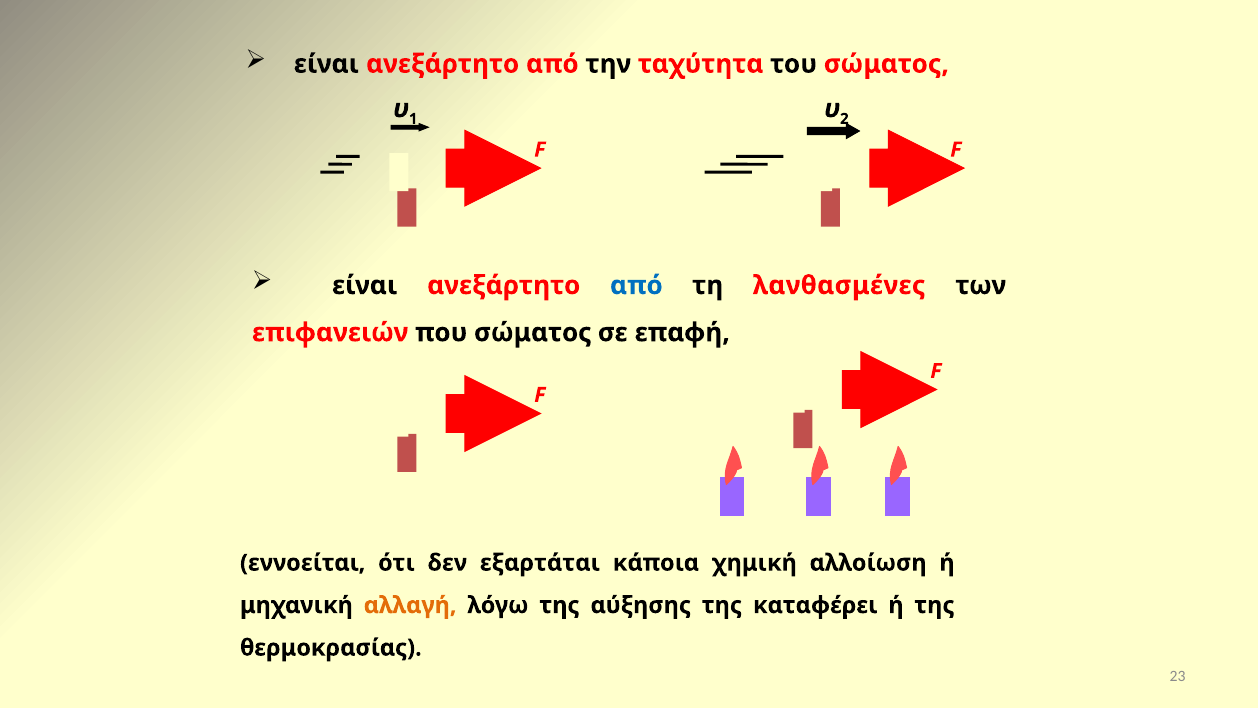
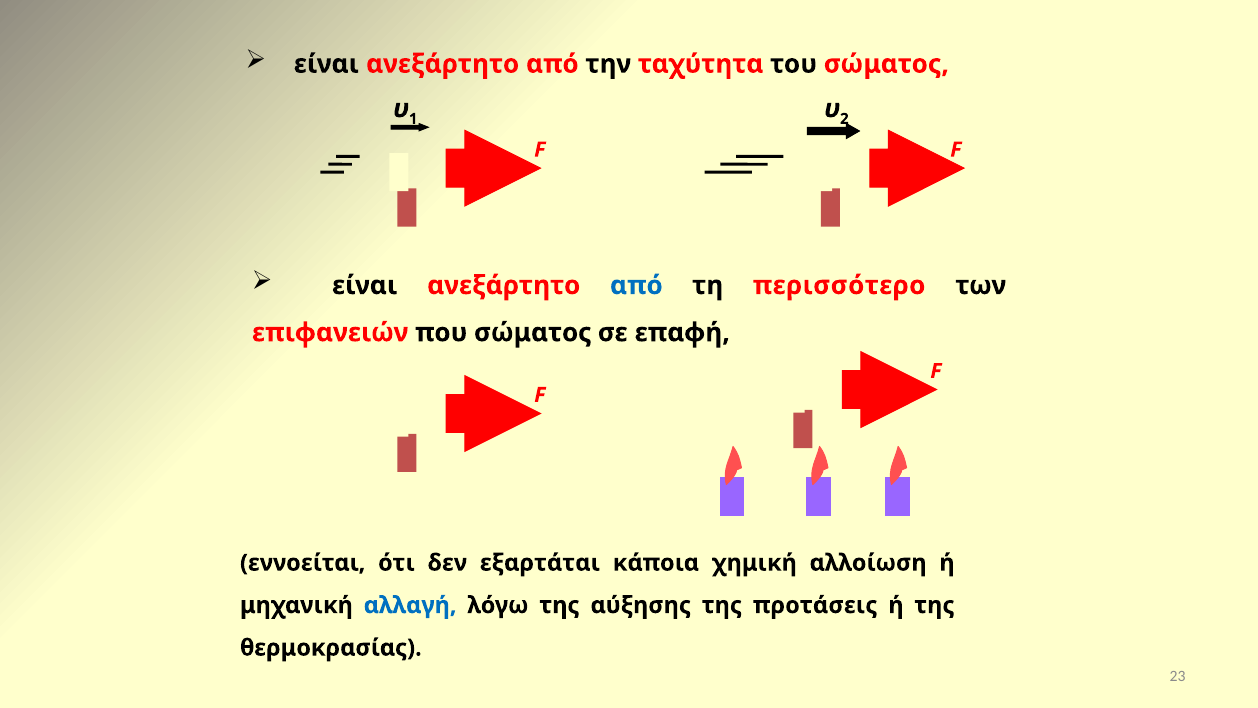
λανθασμένες: λανθασμένες -> περισσότερο (839, 285)
αλλαγή colour: orange -> blue (410, 605)
καταφέρει: καταφέρει -> προτάσεις (815, 605)
